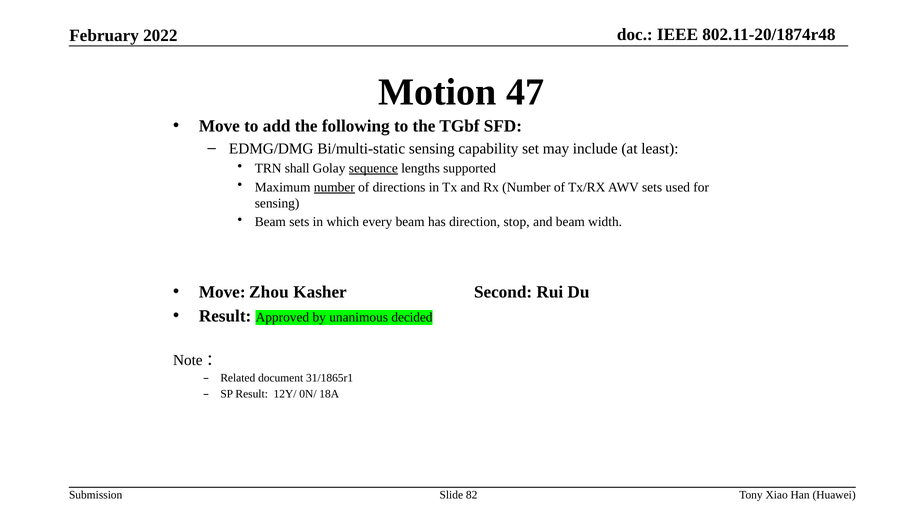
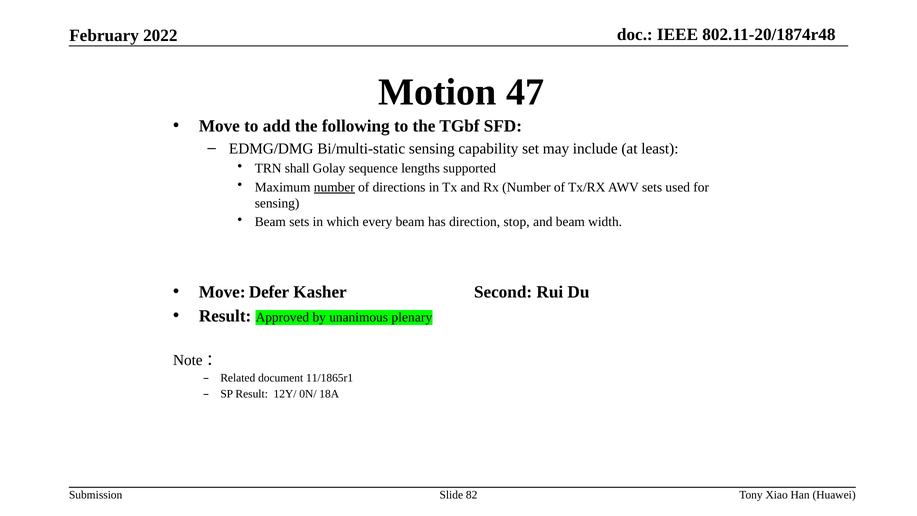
sequence underline: present -> none (373, 168)
Zhou: Zhou -> Defer (269, 292)
decided: decided -> plenary (412, 317)
31/1865r1: 31/1865r1 -> 11/1865r1 (330, 378)
